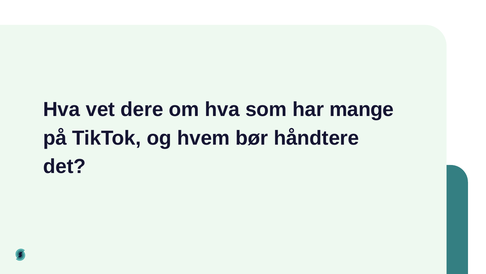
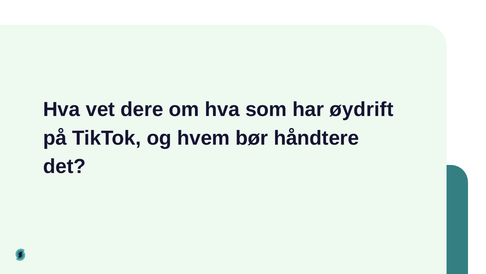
mange: mange -> øydrift (362, 109)
